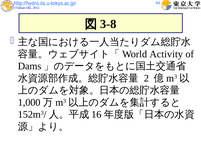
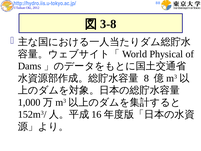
Activity: Activity -> Physical (166, 54)
2: 2 -> 8 (146, 78)
